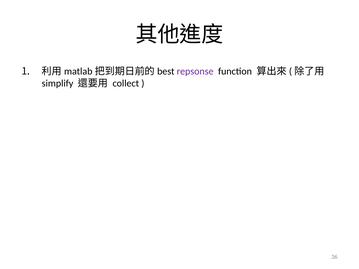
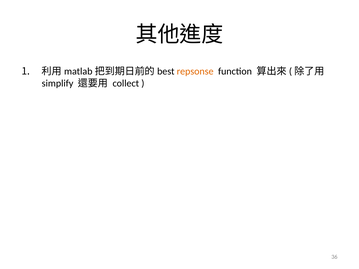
repsonse colour: purple -> orange (195, 71)
